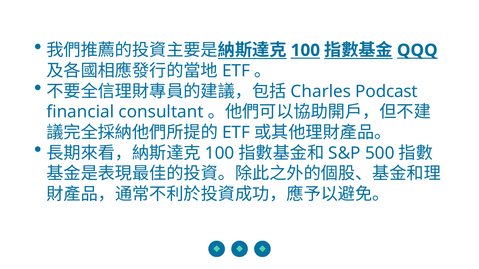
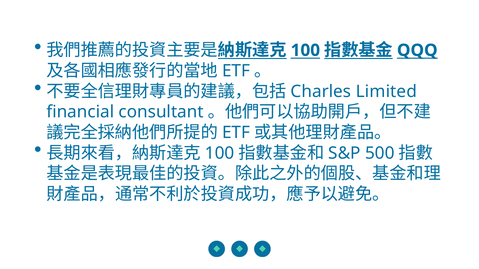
Podcast: Podcast -> Limited (386, 92)
